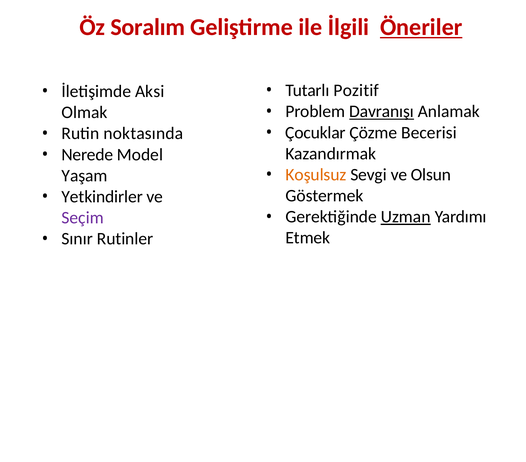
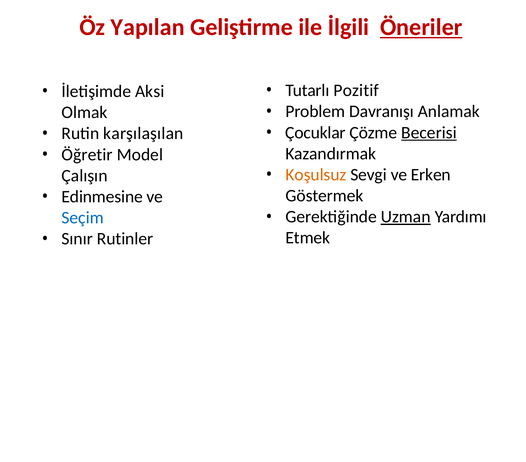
Soralım: Soralım -> Yapılan (148, 27)
Davranışı underline: present -> none (382, 111)
Becerisi underline: none -> present (429, 132)
noktasında: noktasında -> karşılaşılan (143, 133)
Nerede: Nerede -> Öğretir (87, 154)
Yaşam: Yaşam -> Çalışın (85, 175)
Olsun: Olsun -> Erken (431, 175)
Yetkindirler: Yetkindirler -> Edinmesine (102, 197)
Seçim colour: purple -> blue (83, 218)
